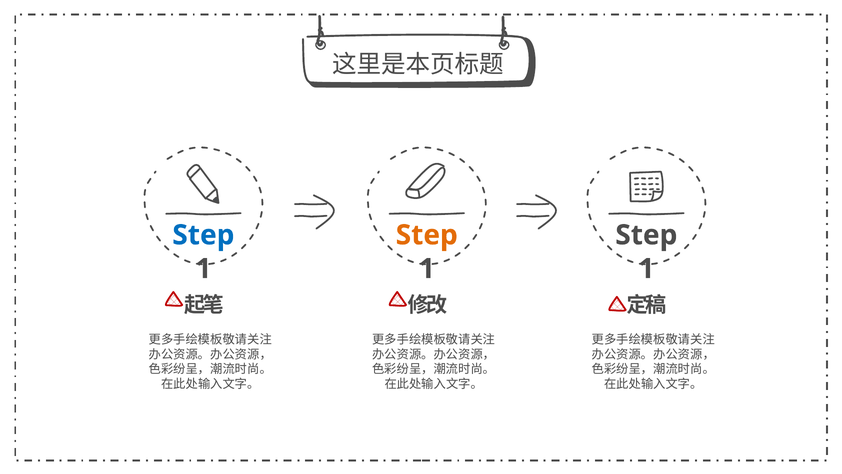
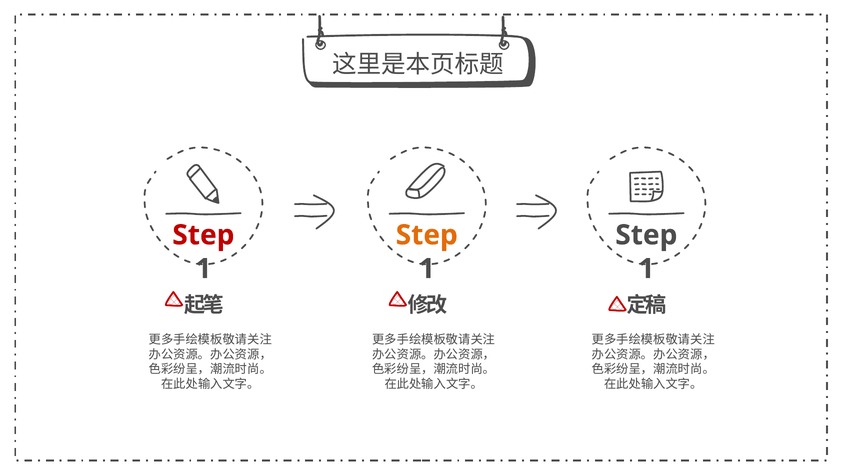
Step colour: blue -> red (203, 235)
